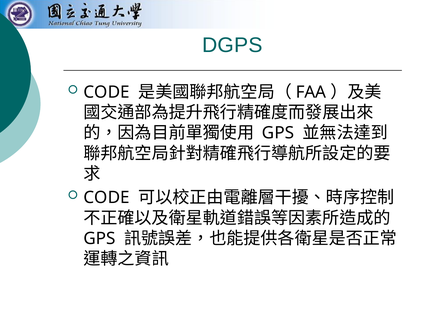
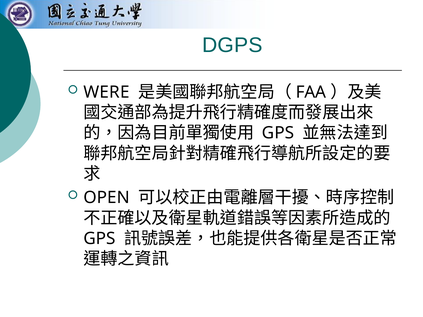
CODE: CODE -> WERE (107, 92)
CODE: CODE -> OPEN (107, 198)
